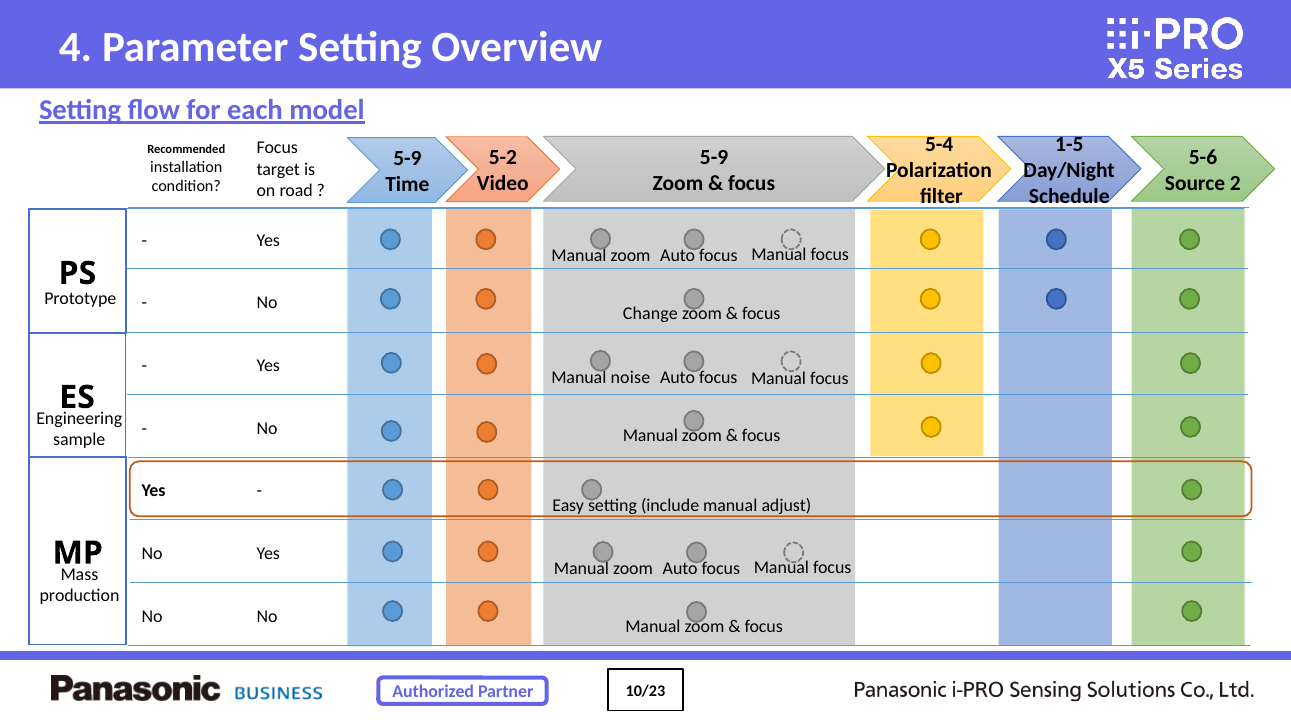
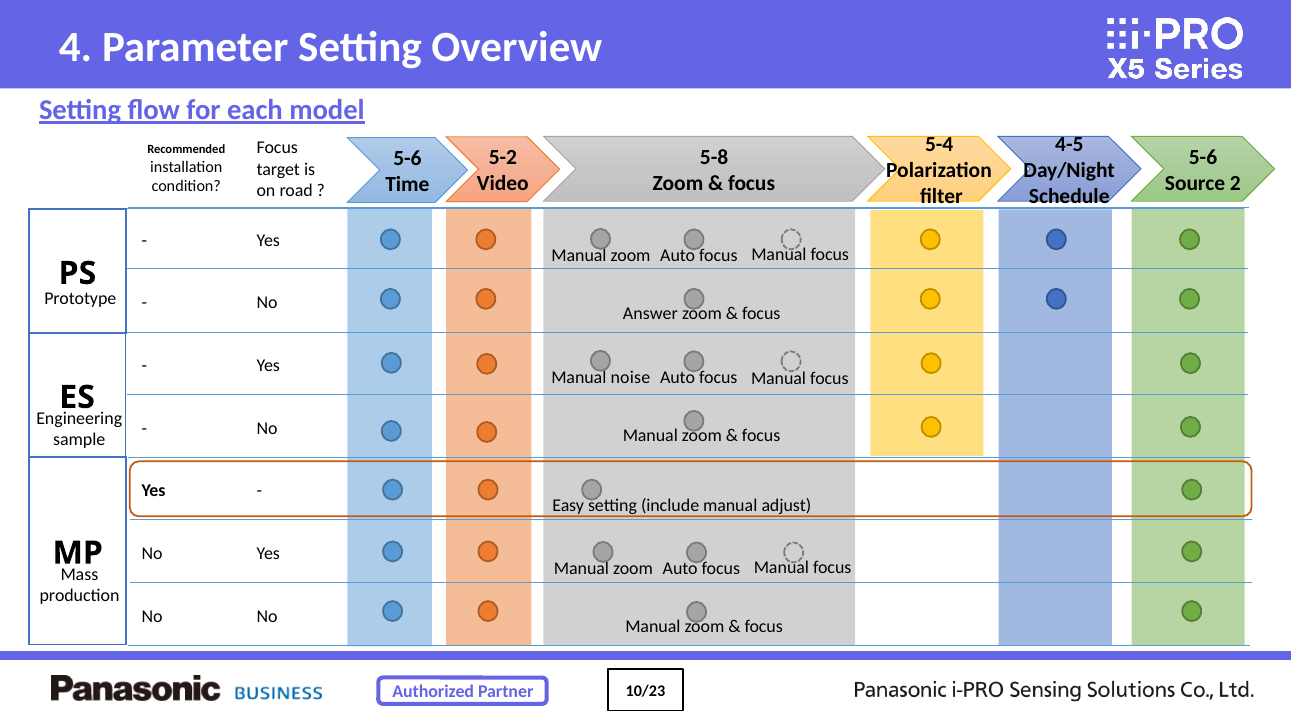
1-5: 1-5 -> 4-5 (1069, 145)
5-9: 5-9 -> 5-8 (714, 157)
5-9: 5-9 -> 5-6 (407, 159)
Change: Change -> Answer (650, 313)
